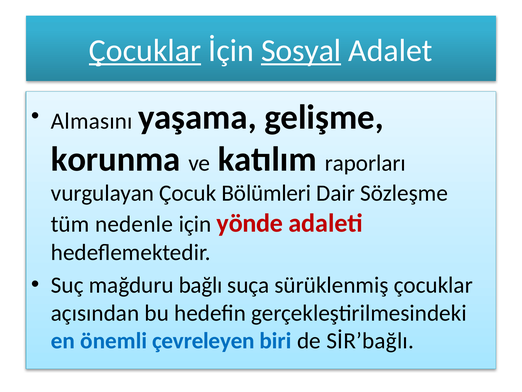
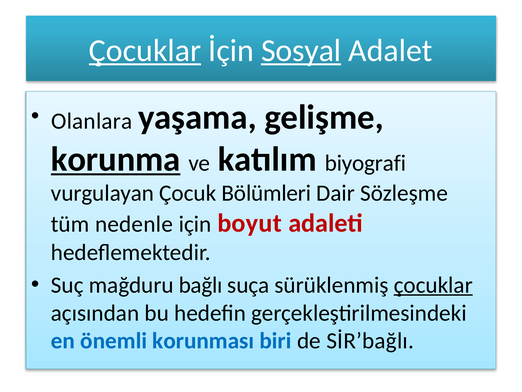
Almasını: Almasını -> Olanlara (92, 121)
korunma underline: none -> present (116, 159)
raporları: raporları -> biyografi (365, 163)
yönde: yönde -> boyut (250, 223)
çocuklar underline: none -> present (433, 285)
çevreleyen: çevreleyen -> korunması (203, 340)
